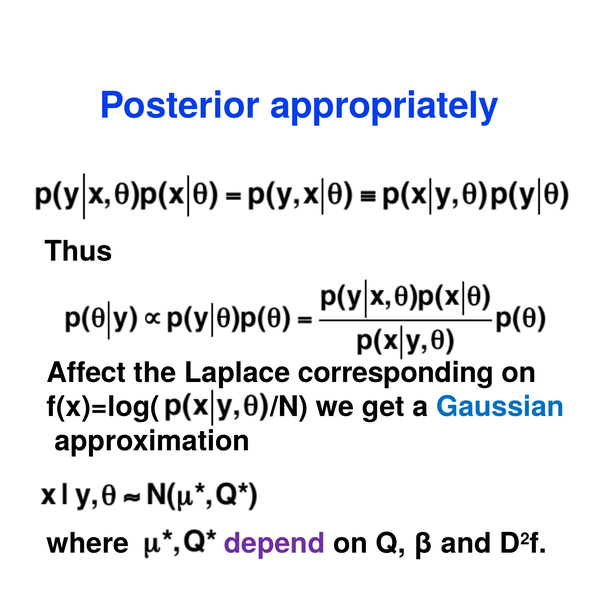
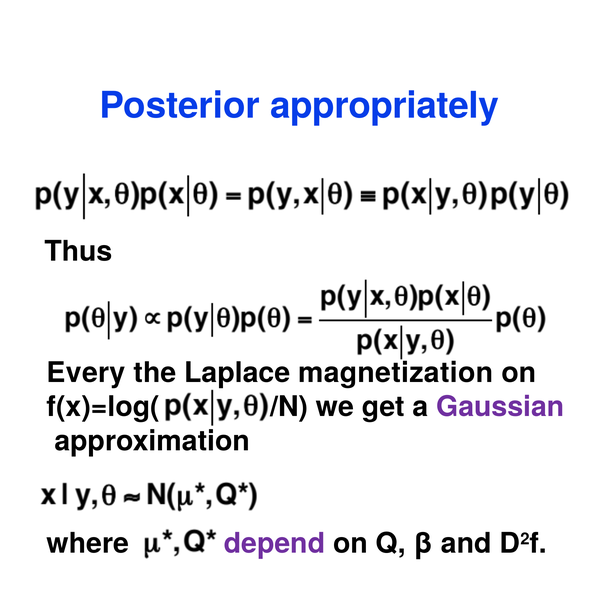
Affect: Affect -> Every (86, 373)
corresponding: corresponding -> magnetization (396, 373)
Gaussian colour: blue -> purple (500, 407)
